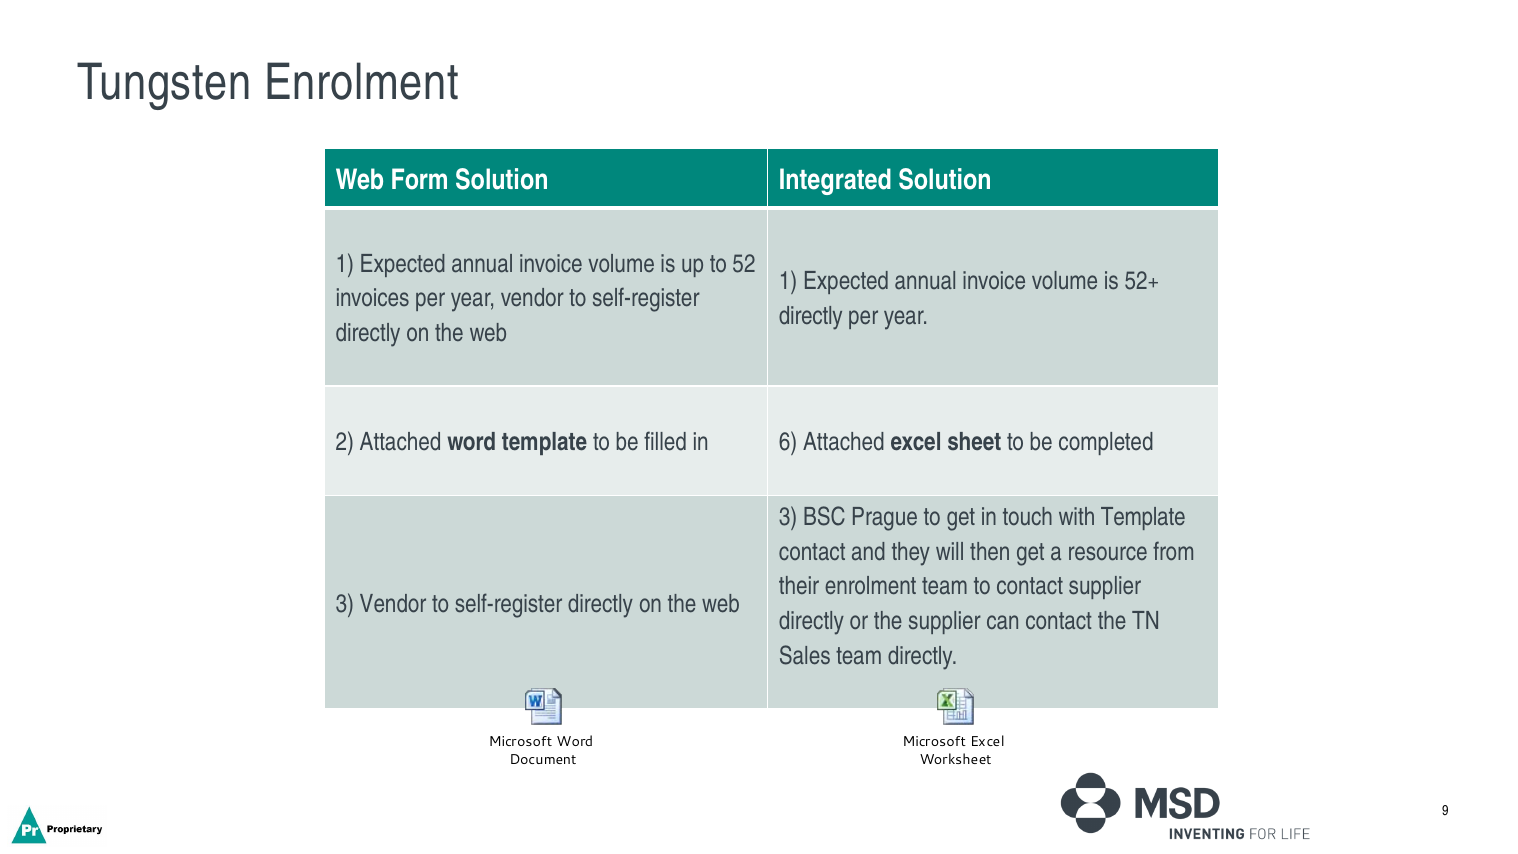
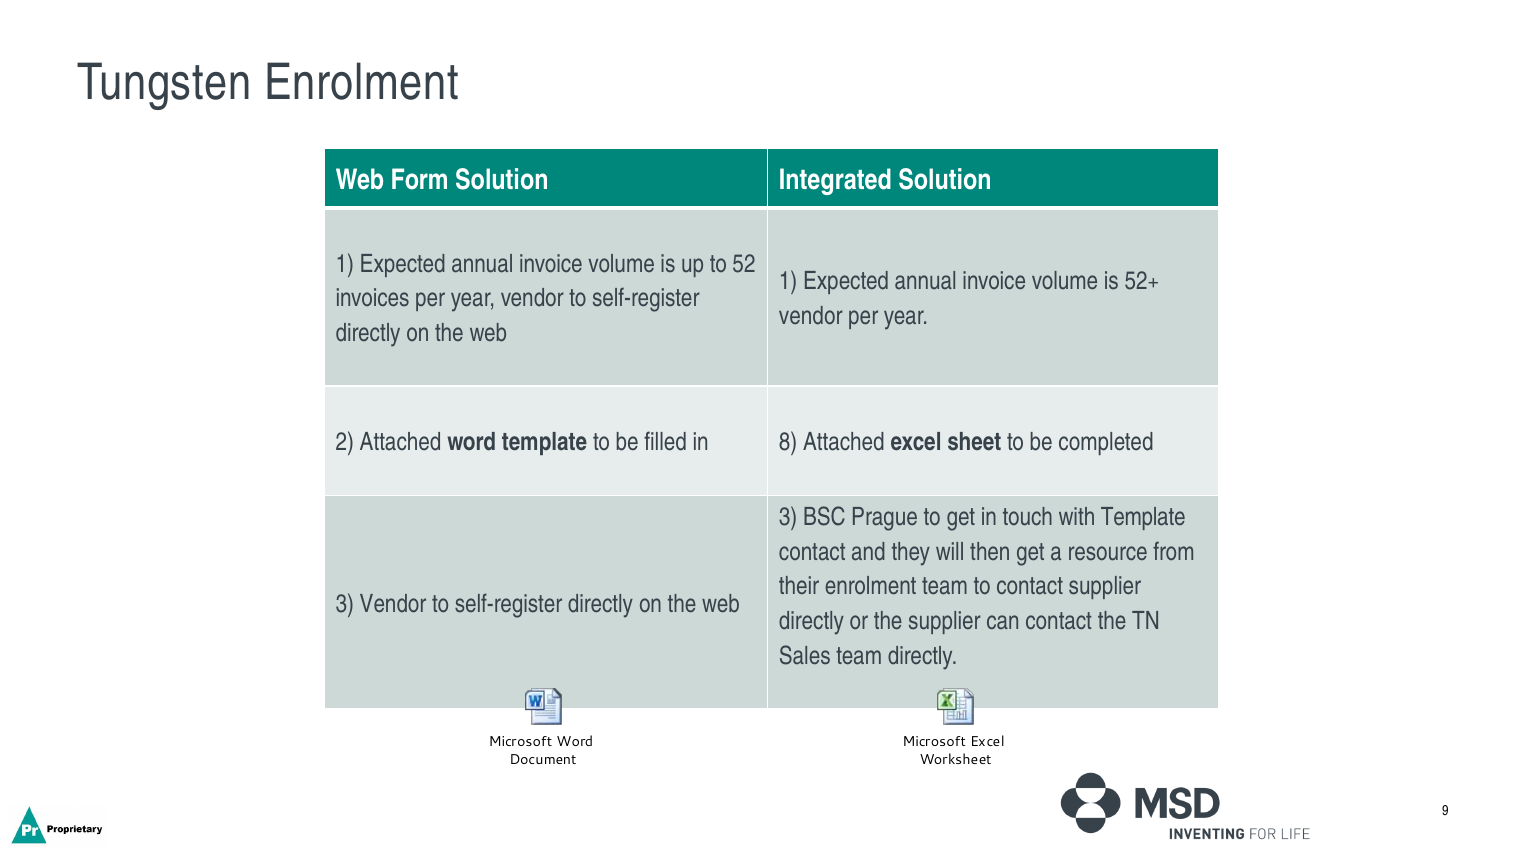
directly: directly -> vendor (811, 316)
6: 6 -> 8 (788, 443)
